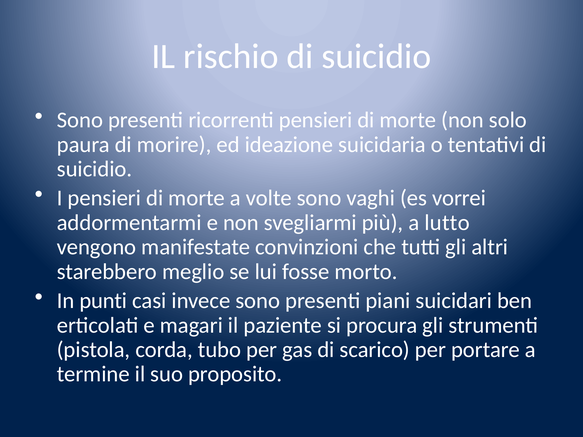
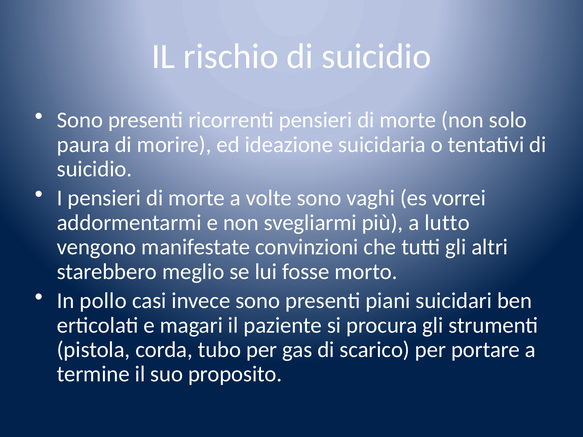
punti: punti -> pollo (103, 301)
